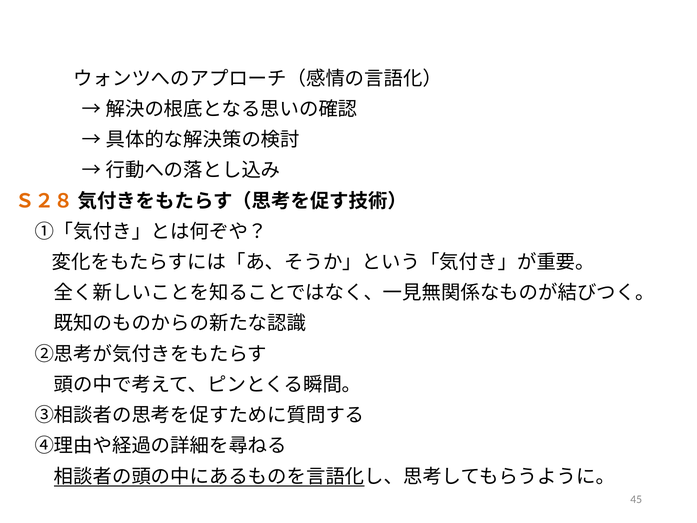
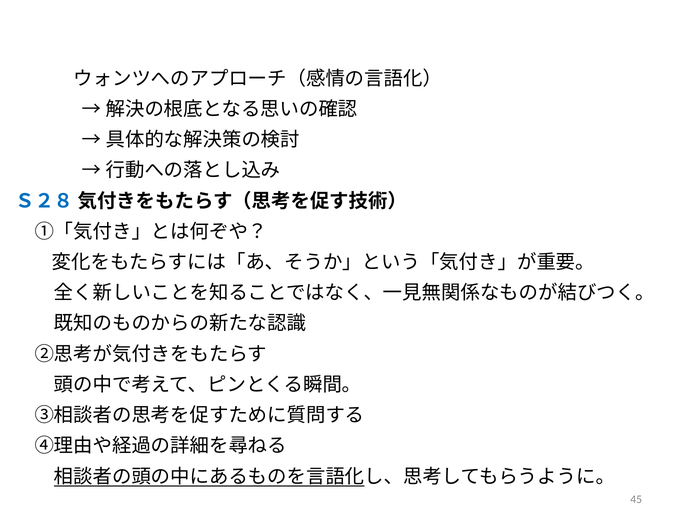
Ｓ２８ colour: orange -> blue (44, 201)
